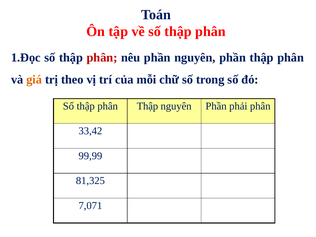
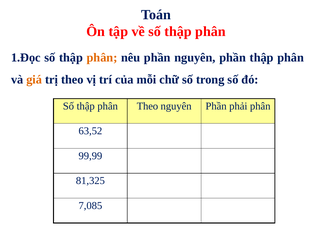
phân colour: red -> orange (102, 57)
phân Thập: Thập -> Theo (147, 106)
33,42: 33,42 -> 63,52 (90, 131)
7,071: 7,071 -> 7,085 (90, 206)
